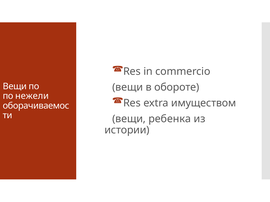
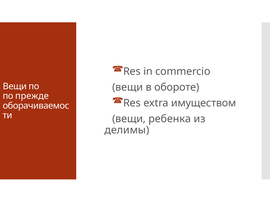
нежели: нежели -> прежде (32, 96)
истории: истории -> делимы (127, 130)
